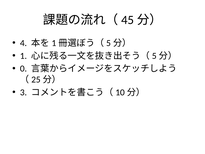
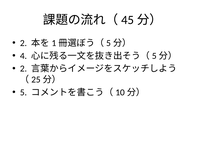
4: 4 -> 2 (23, 43)
1: 1 -> 4 (23, 56)
0: 0 -> 2 (23, 69)
3: 3 -> 5 (23, 92)
